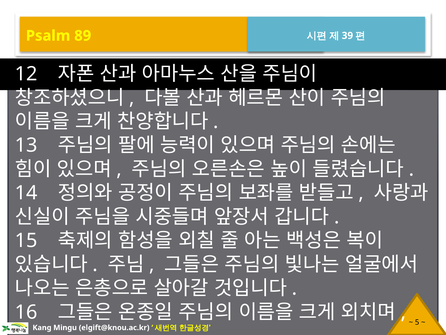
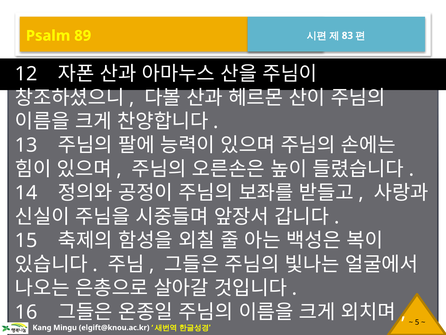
39: 39 -> 83 (347, 36)
